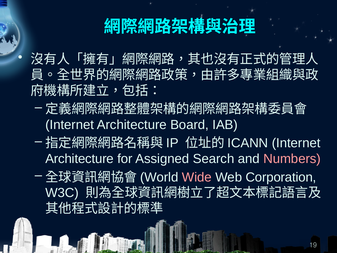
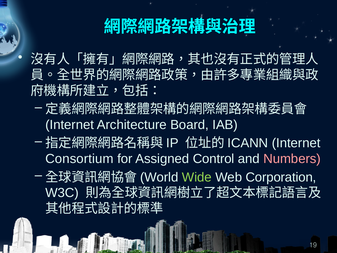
Architecture: Architecture -> Consortium (79, 159)
Search: Search -> Control (214, 159)
Wide colour: pink -> light green (197, 177)
